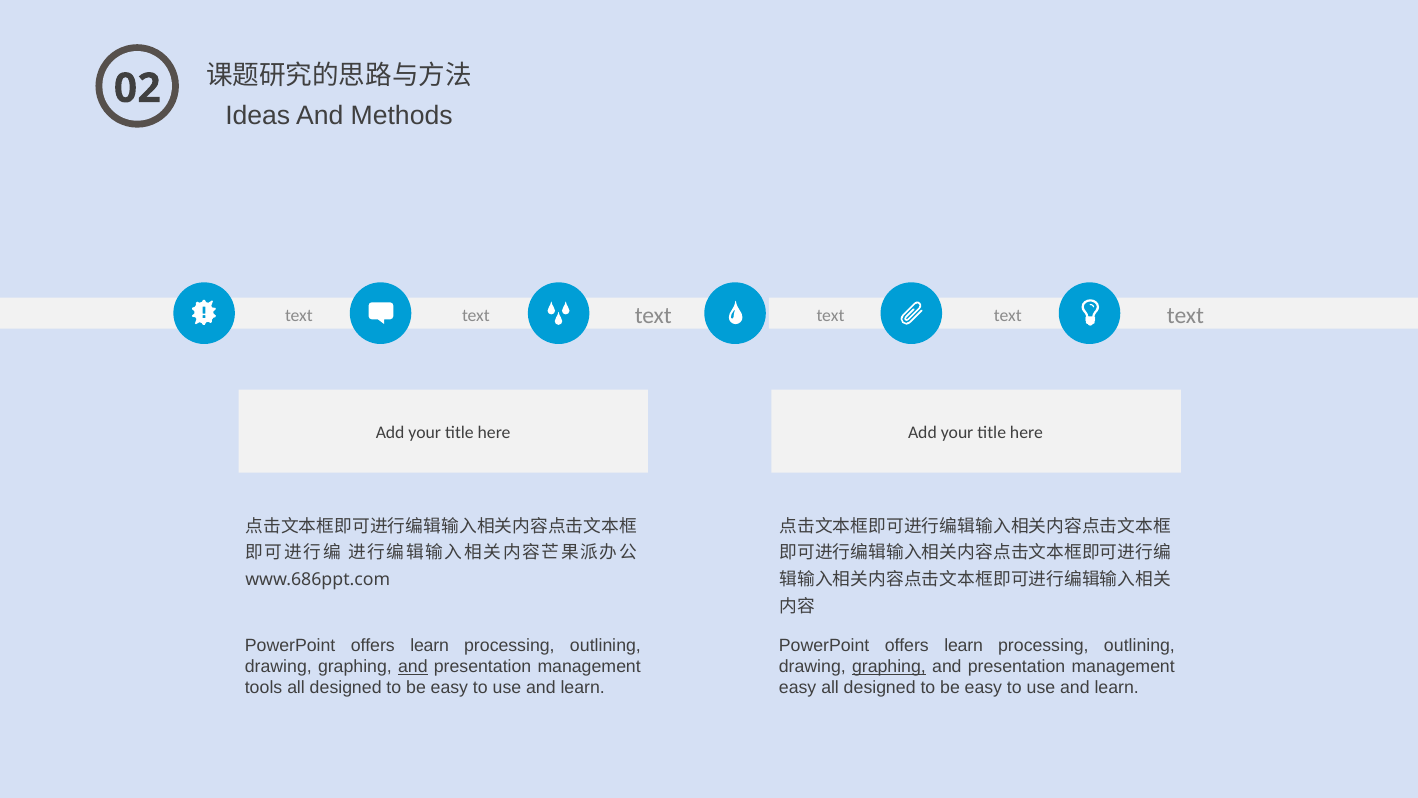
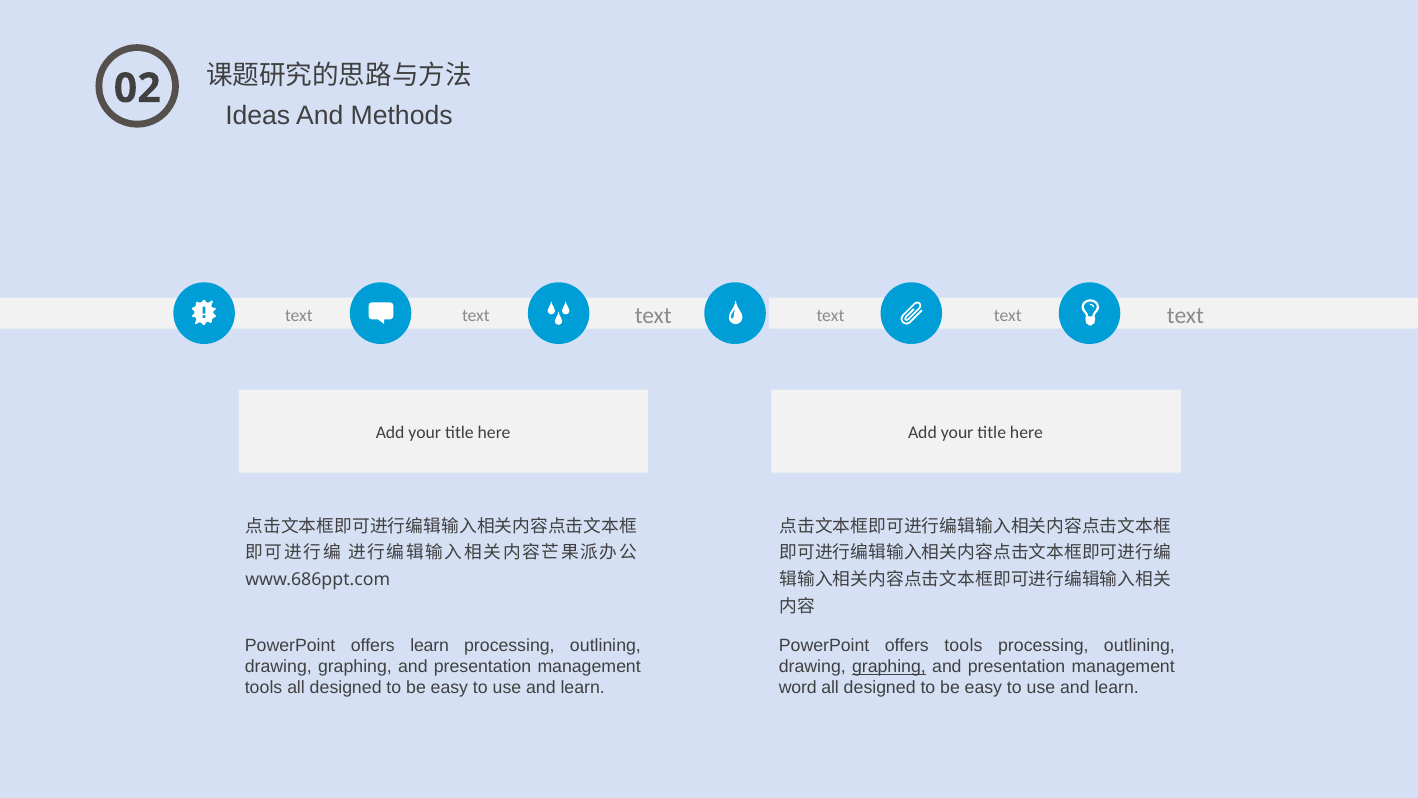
learn: learn -> tools (963, 645)
and underline: present -> none (413, 666)
easy: easy -> word (798, 688)
